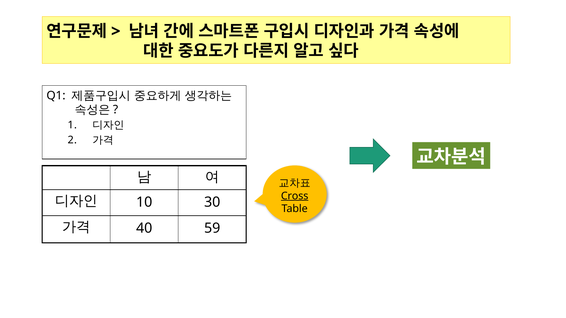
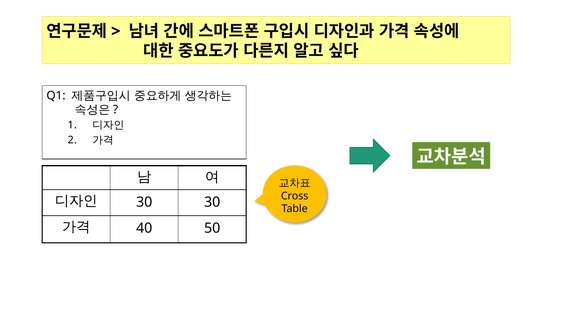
Cross underline: present -> none (295, 196)
10: 10 -> 30 (144, 202)
59: 59 -> 50 (212, 229)
